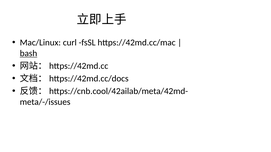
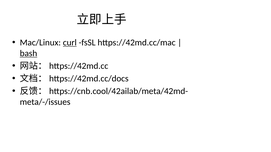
curl underline: none -> present (70, 43)
